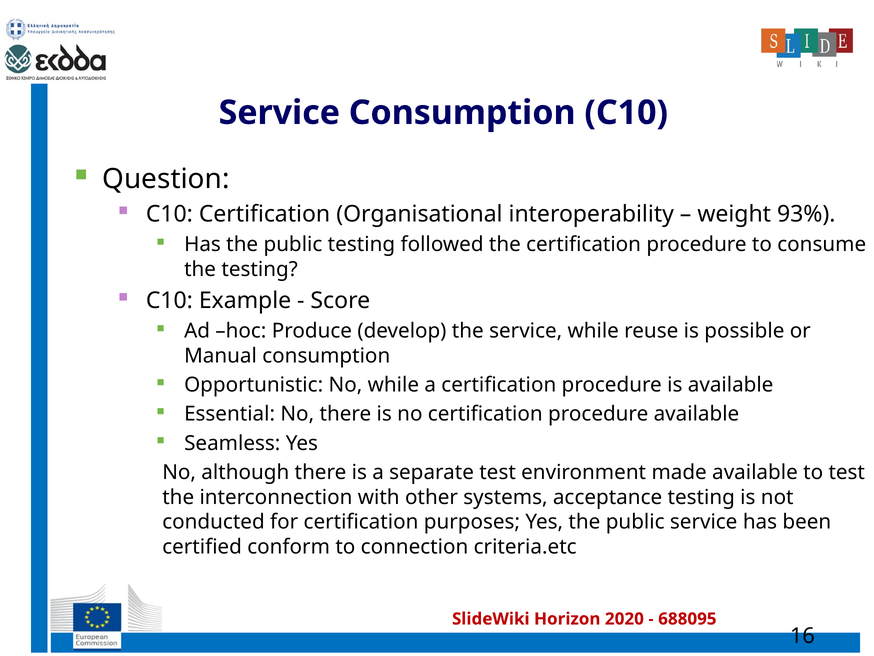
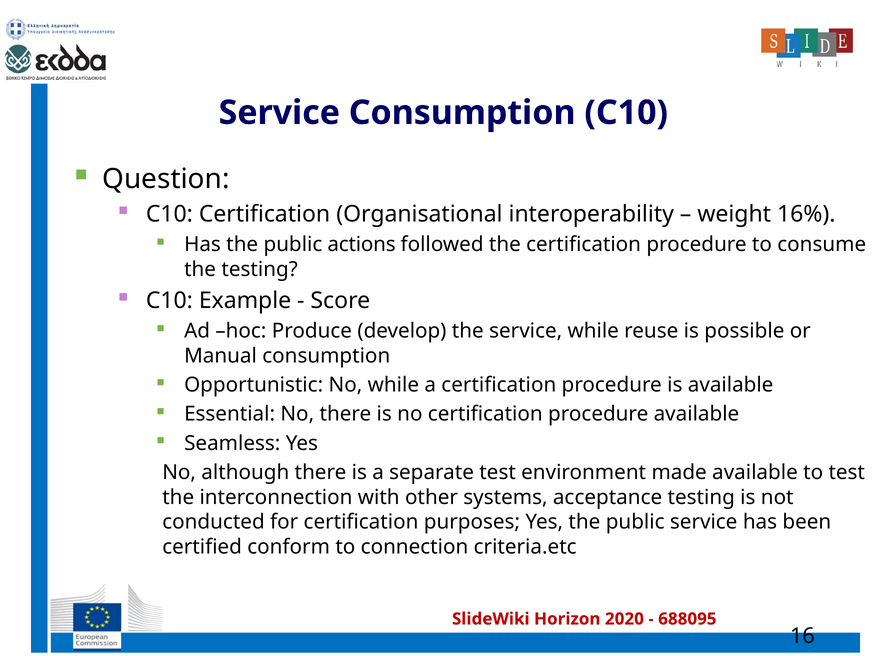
93%: 93% -> 16% (806, 214)
public testing: testing -> actions (362, 244)
